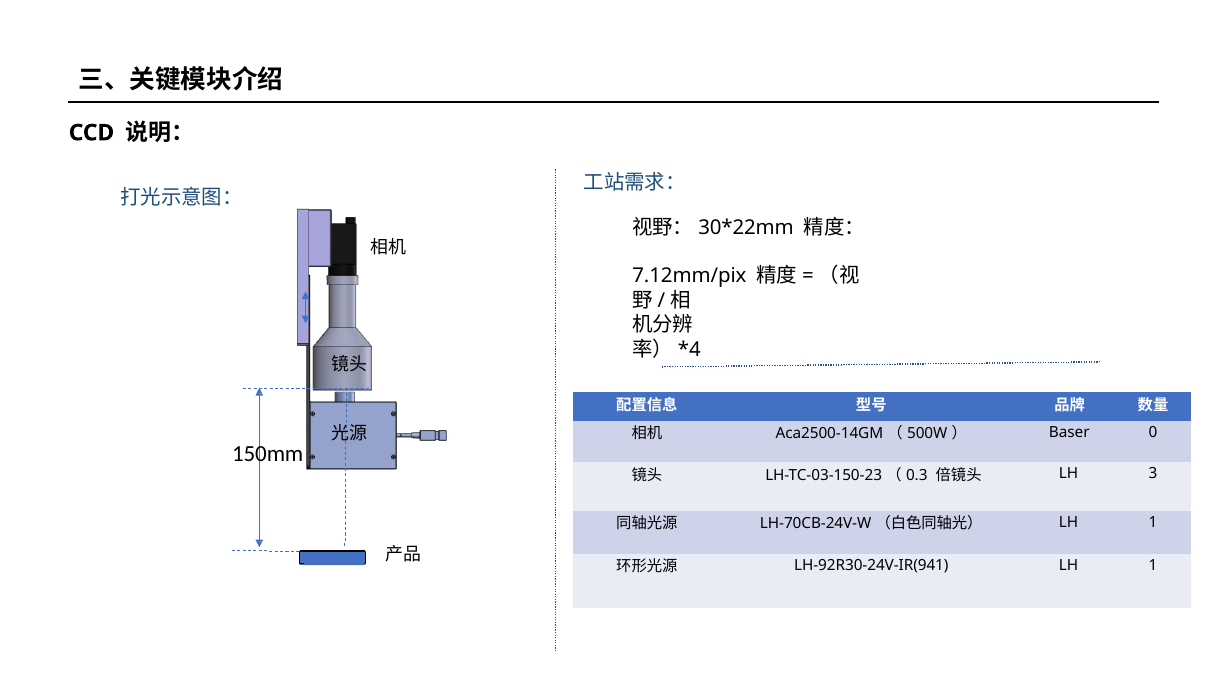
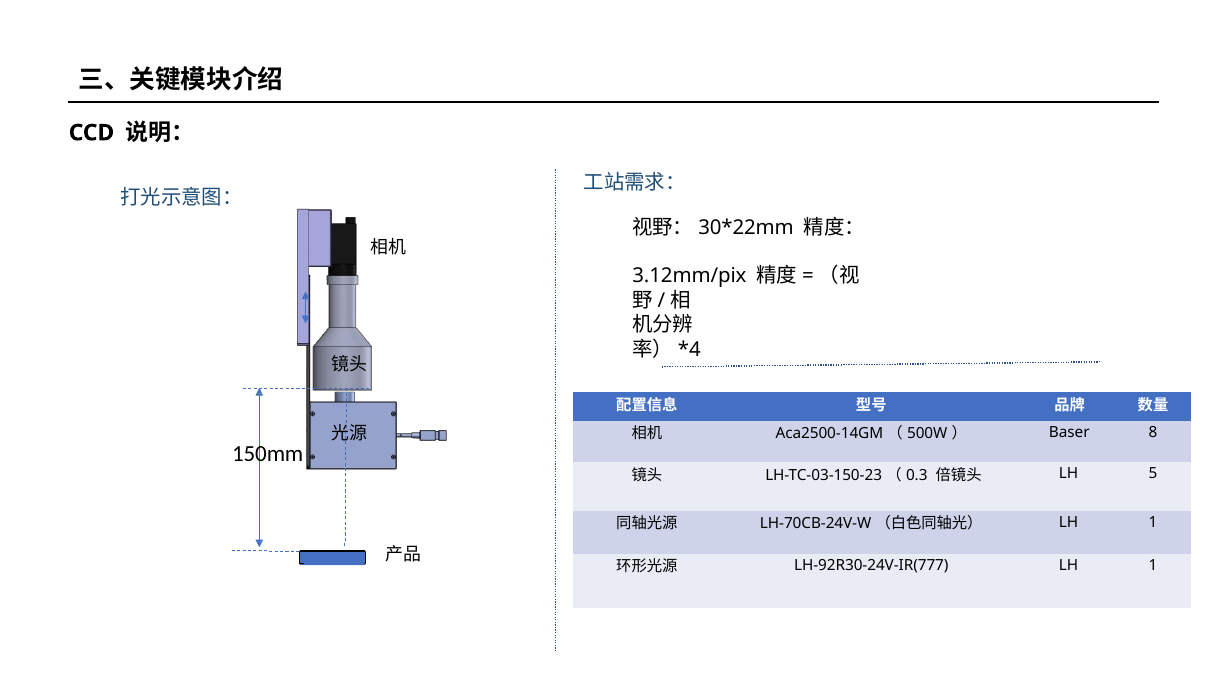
7.12mm/pix: 7.12mm/pix -> 3.12mm/pix (689, 276)
0: 0 -> 8 (1153, 432)
3: 3 -> 5 (1153, 474)
LH-92R30-24V-IR(941: LH-92R30-24V-IR(941 -> LH-92R30-24V-IR(777 (871, 566)
